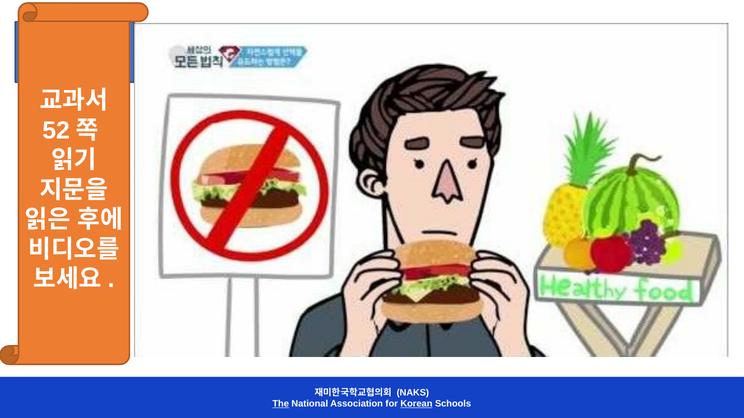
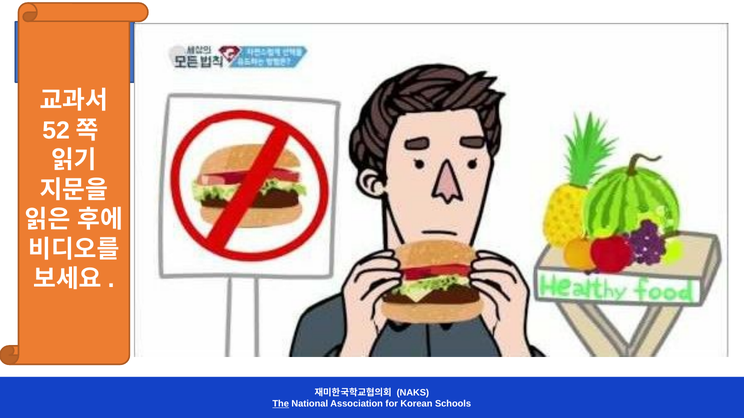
Korean underline: present -> none (416, 404)
